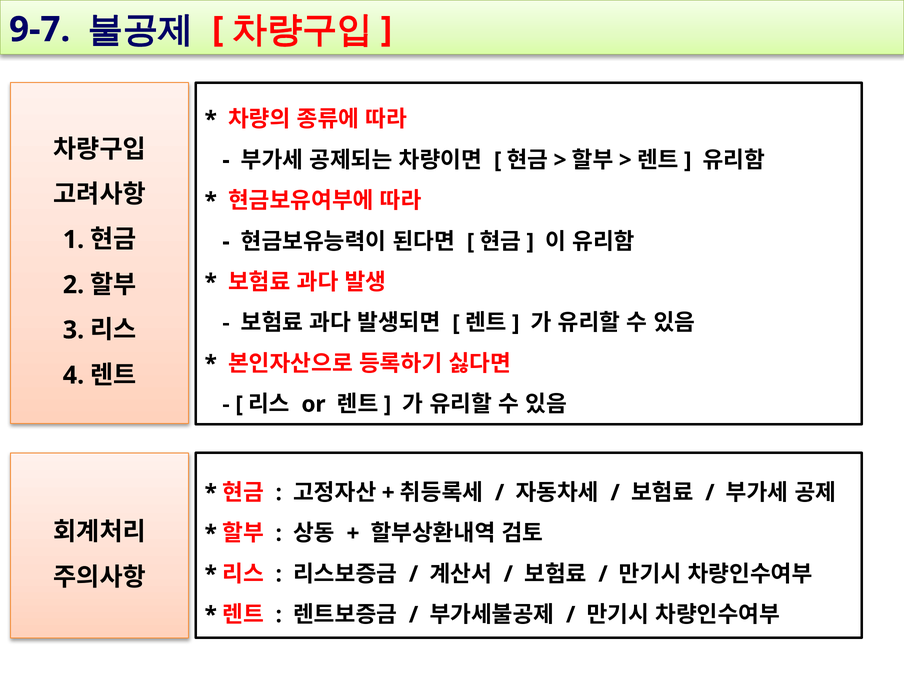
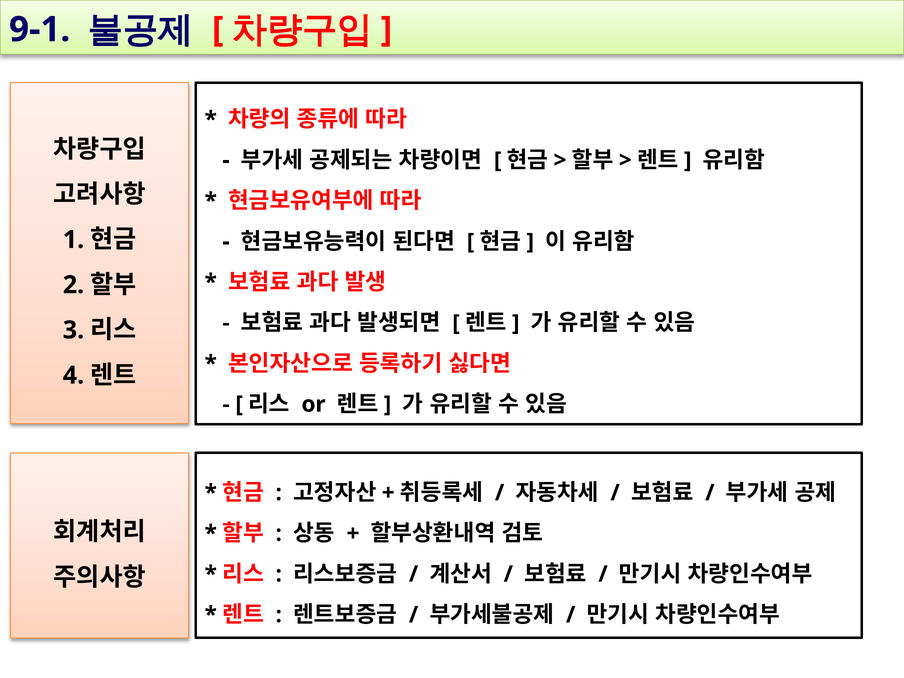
9-7: 9-7 -> 9-1 (40, 30)
